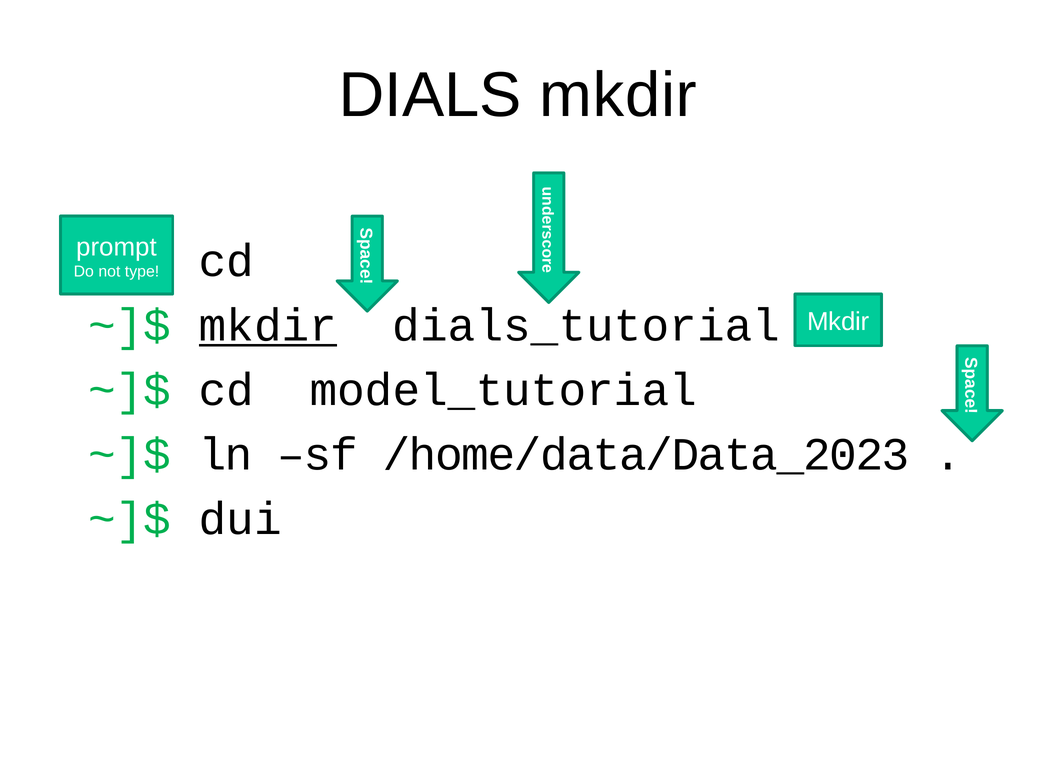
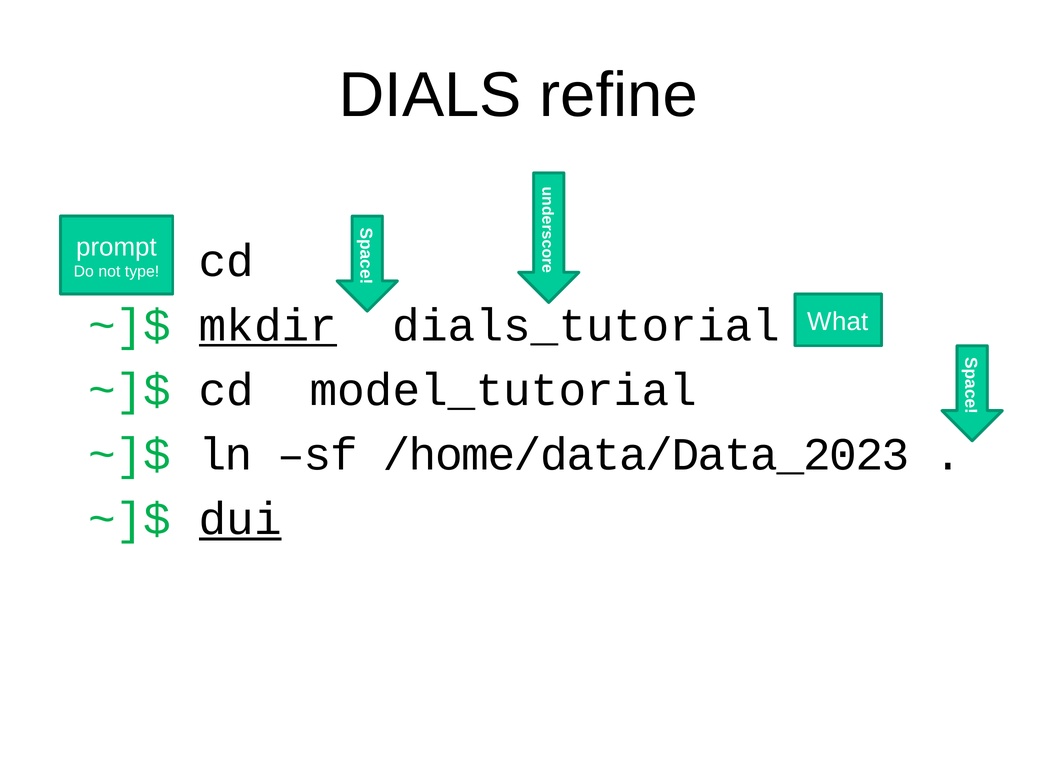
DIALS mkdir: mkdir -> refine (618, 95)
Mkdir: Mkdir -> What (838, 322)
dui underline: none -> present (240, 519)
